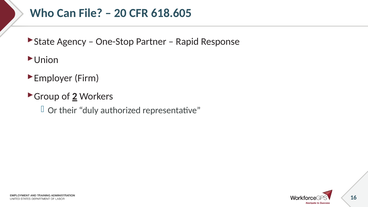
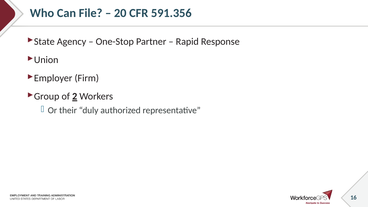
618.605: 618.605 -> 591.356 (171, 13)
